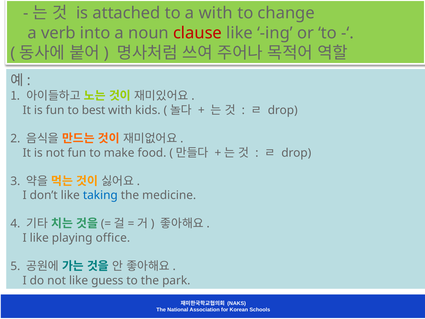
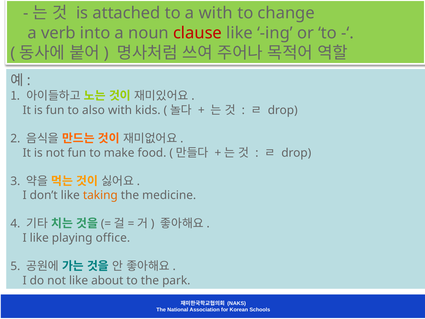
best: best -> also (93, 110)
taking colour: blue -> orange (100, 195)
guess: guess -> about (107, 280)
